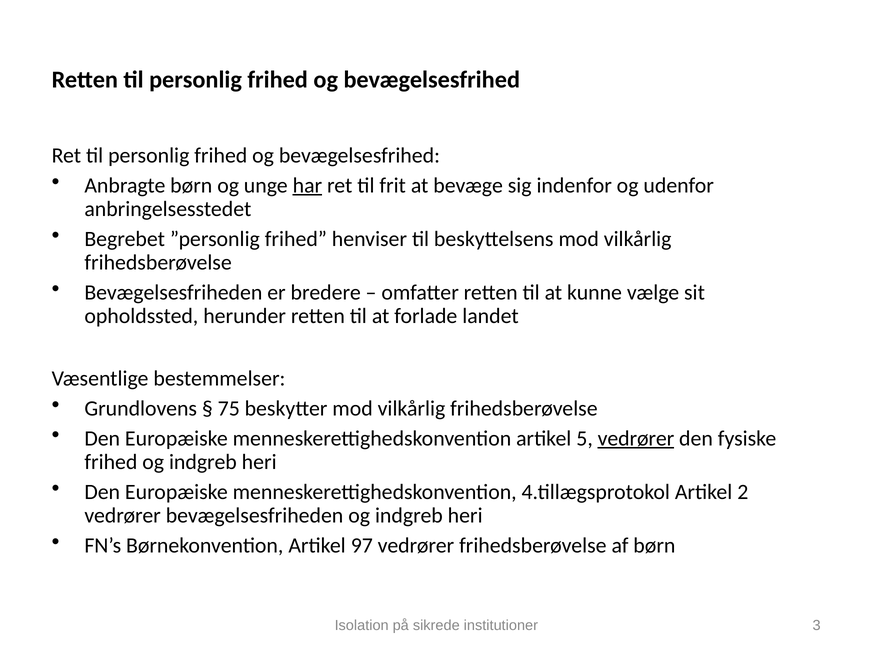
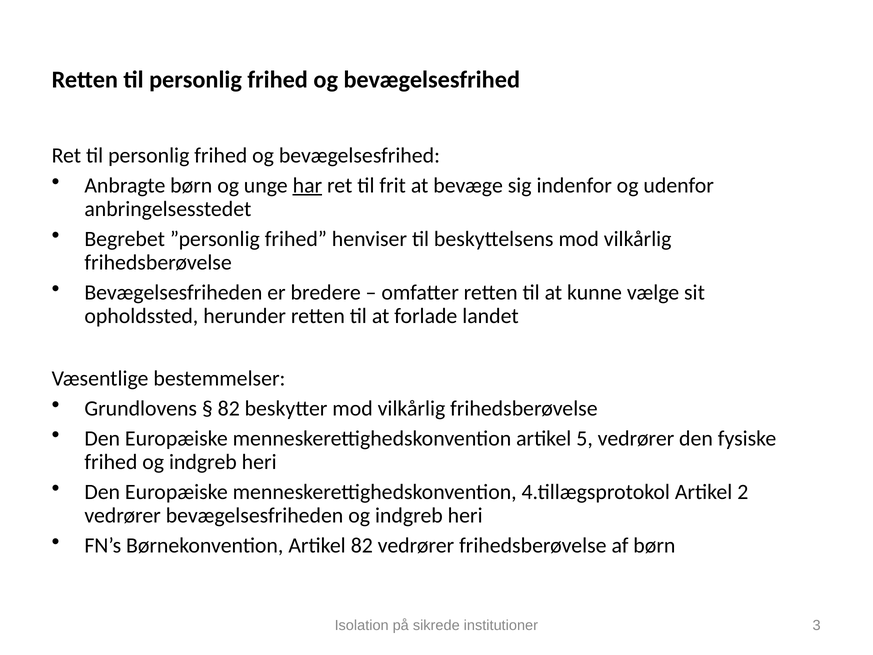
75: 75 -> 82 (229, 408)
vedrører underline: present -> none (636, 438)
Artikel 97: 97 -> 82 (362, 545)
